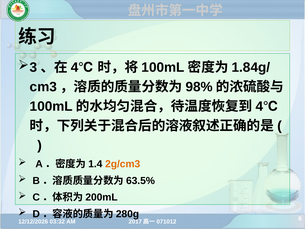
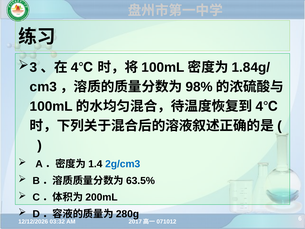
2g/cm3 colour: orange -> blue (123, 164)
